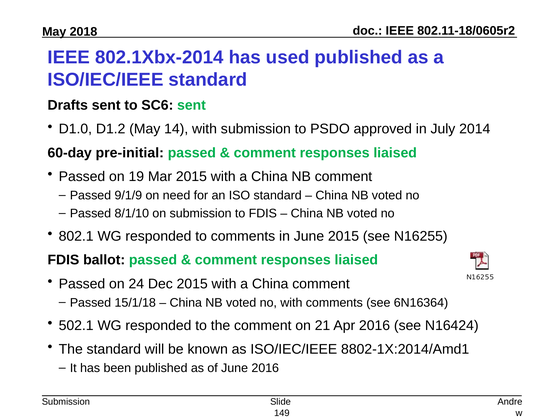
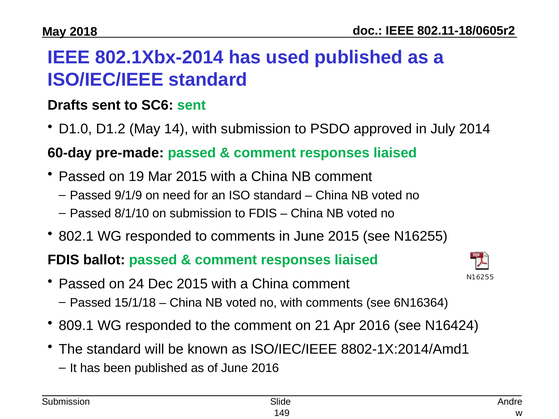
pre-initial: pre-initial -> pre-made (130, 153)
502.1: 502.1 -> 809.1 (76, 326)
